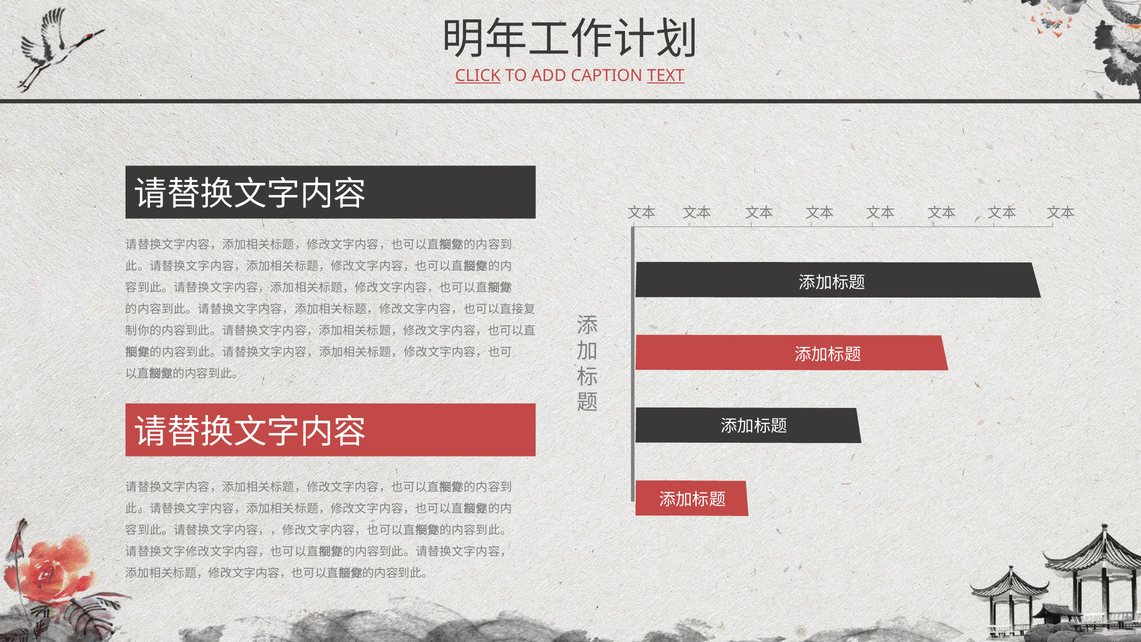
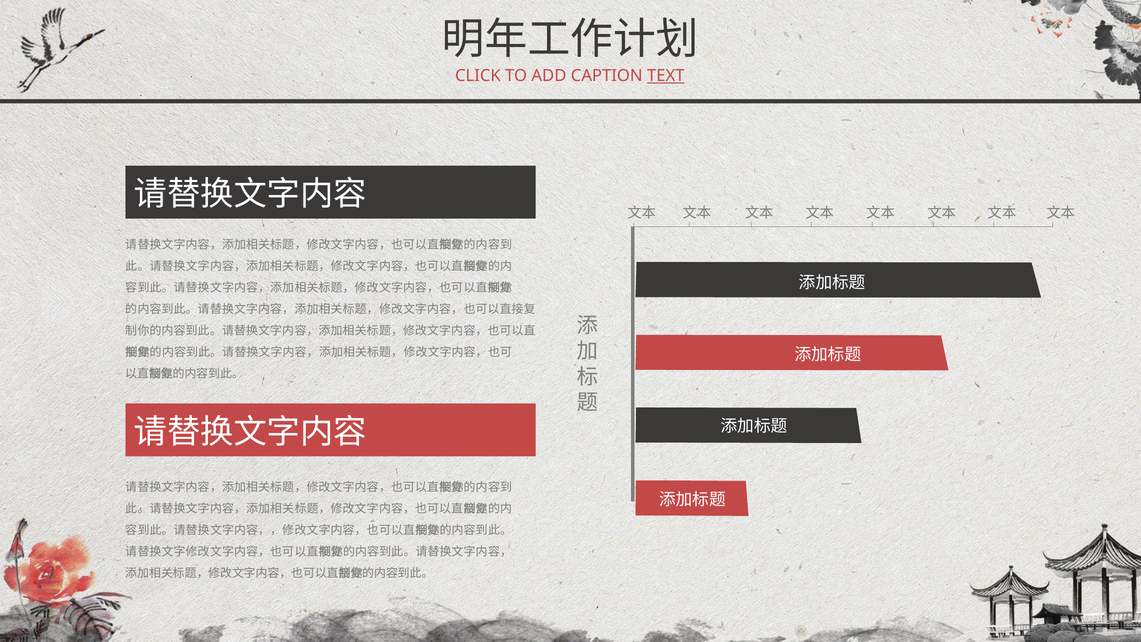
CLICK underline: present -> none (478, 76)
